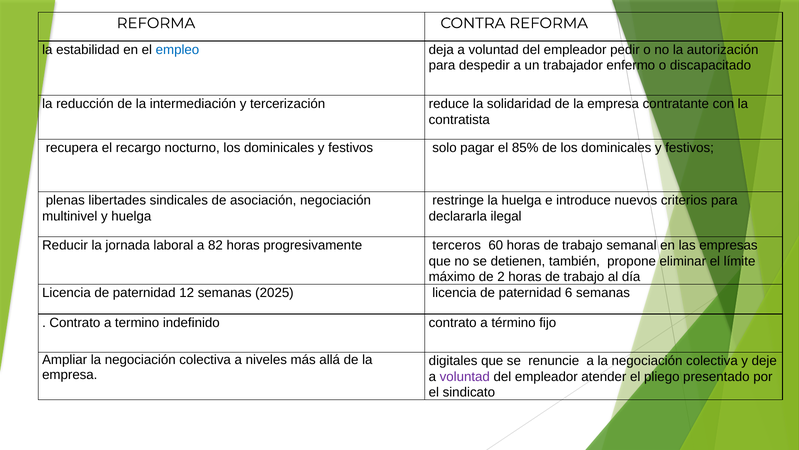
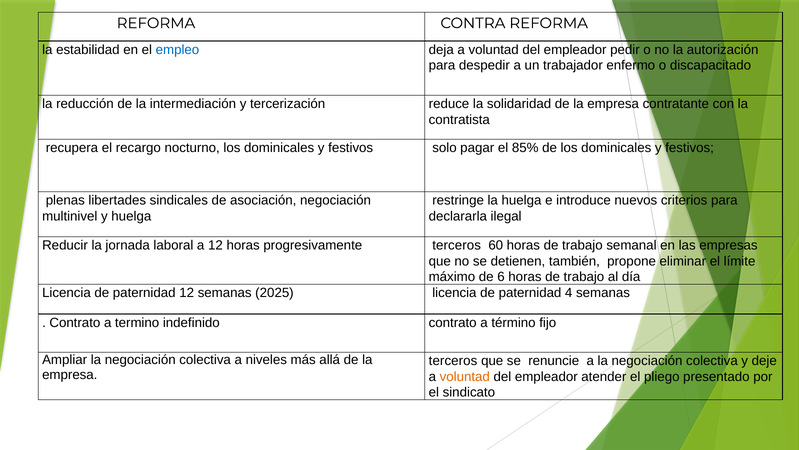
a 82: 82 -> 12 (215, 245)
2: 2 -> 6 (501, 277)
6: 6 -> 4 (569, 293)
digitales: digitales -> terceros (453, 360)
voluntad colour: purple -> orange (465, 376)
